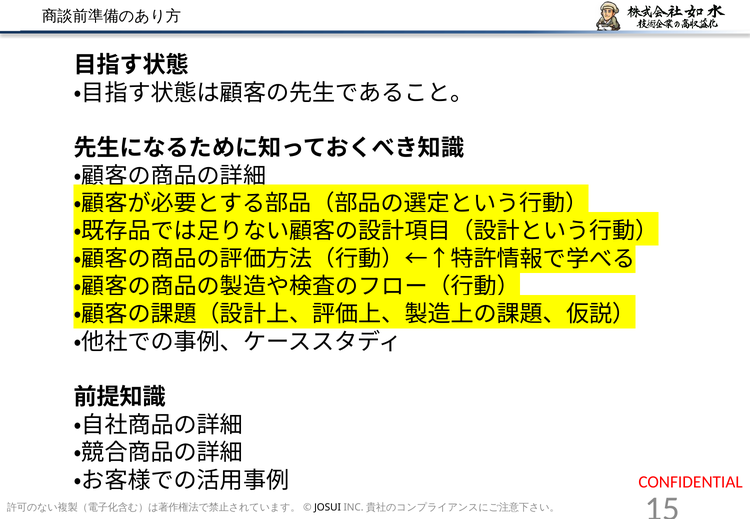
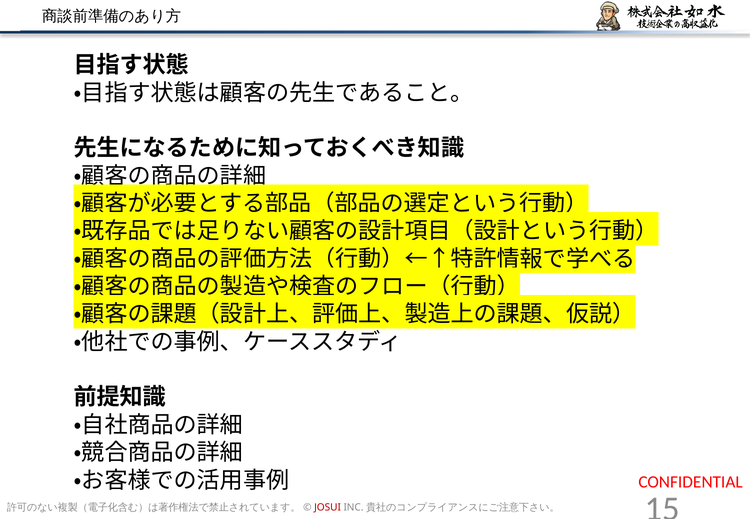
JOSUI colour: black -> red (328, 508)
